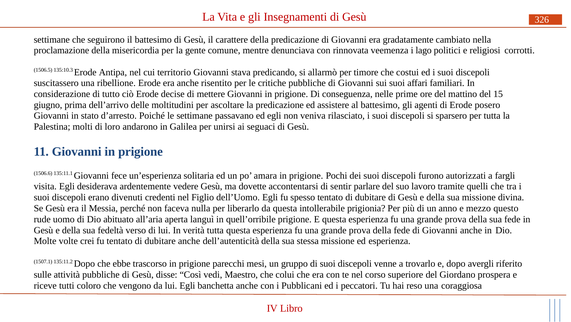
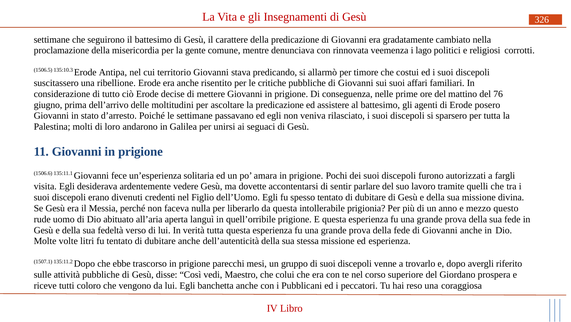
15: 15 -> 76 (498, 94)
crei: crei -> litri (87, 241)
